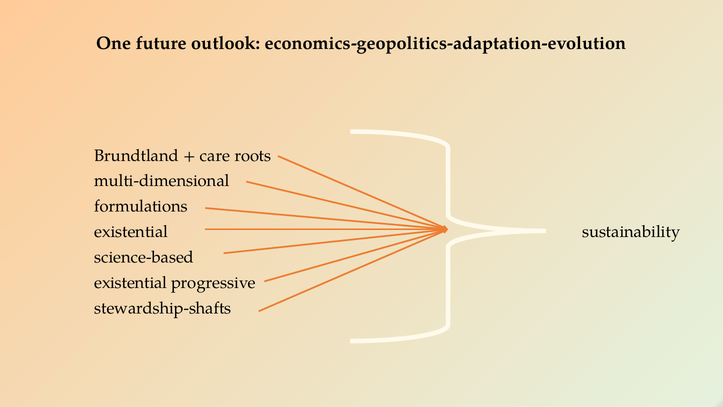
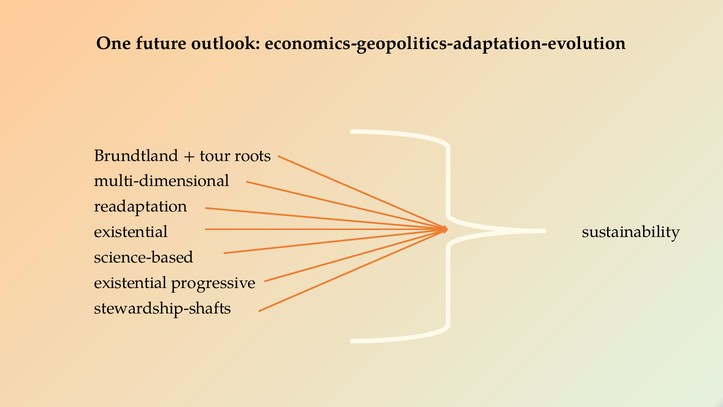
care: care -> tour (215, 155)
formulations: formulations -> readaptation (141, 206)
